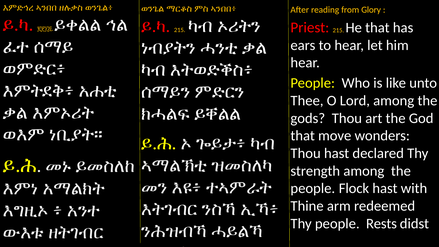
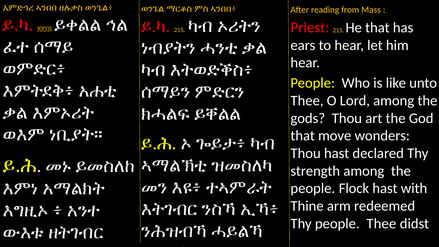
Glory: Glory -> Mass (371, 10)
people Rests: Rests -> Thee (381, 224)
